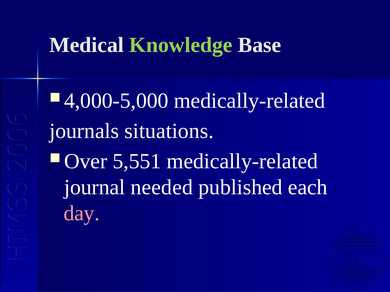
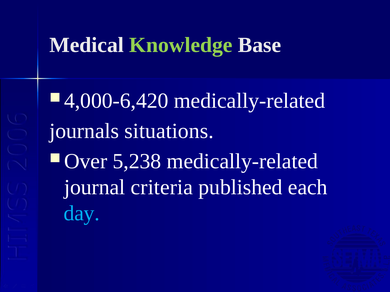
4,000-5,000: 4,000-5,000 -> 4,000-6,420 (116, 101)
5,551: 5,551 -> 5,238 (137, 162)
needed: needed -> criteria (162, 188)
day colour: pink -> light blue (82, 214)
